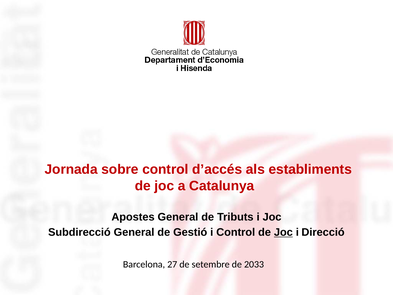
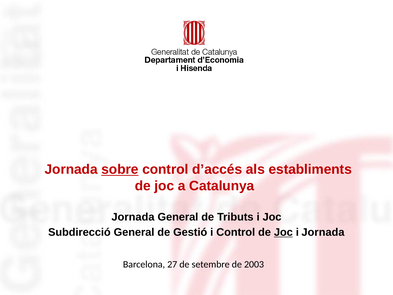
sobre underline: none -> present (120, 169)
Apostes: Apostes -> Jornada (133, 217)
i Direcció: Direcció -> Jornada (323, 232)
2033: 2033 -> 2003 (254, 264)
